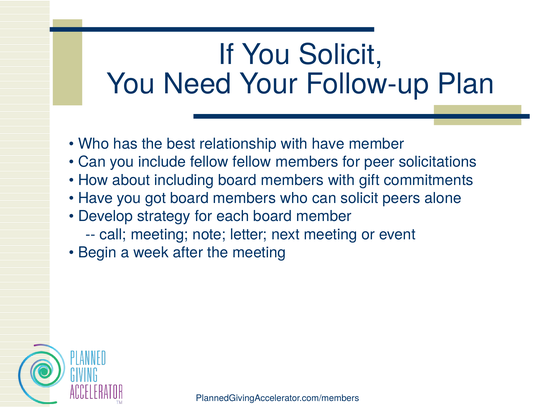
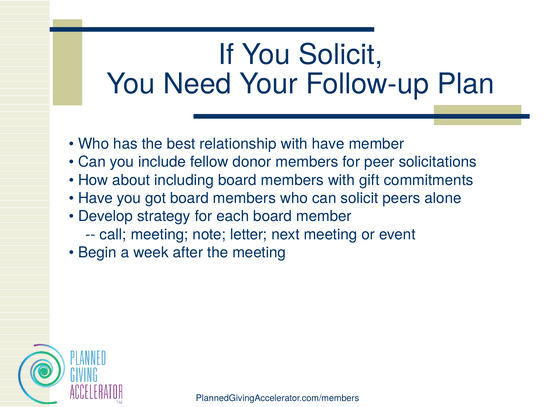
fellow fellow: fellow -> donor (252, 162)
